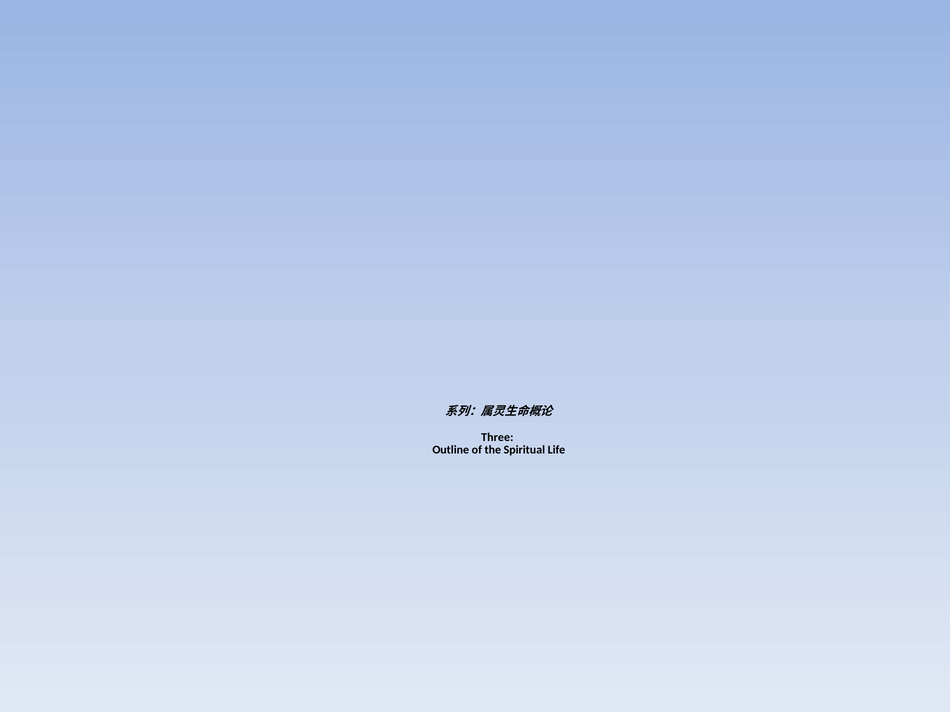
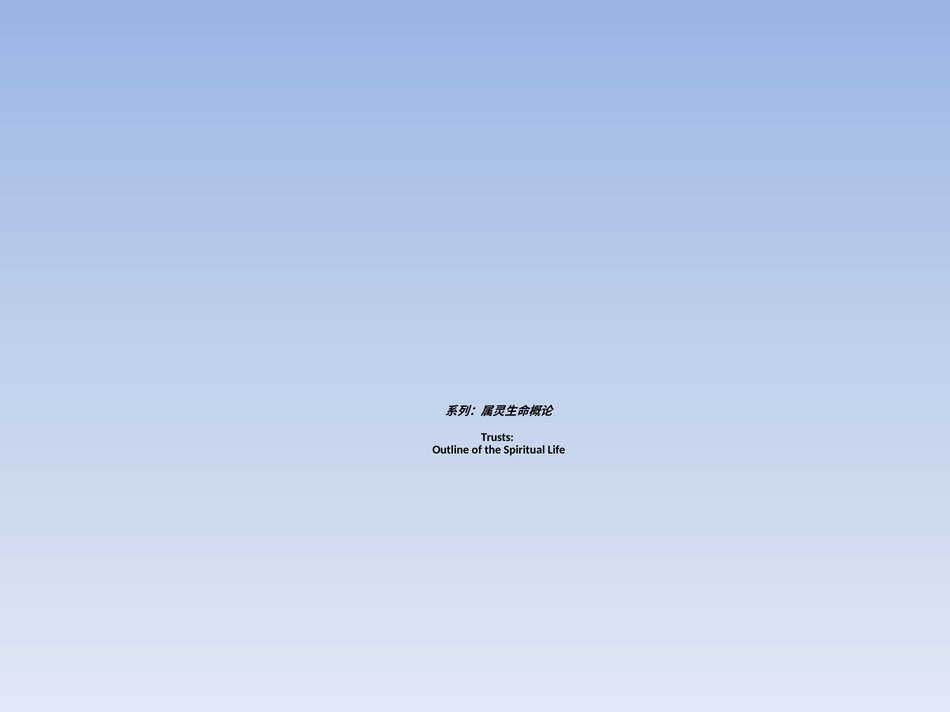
Three: Three -> Trusts (497, 437)
